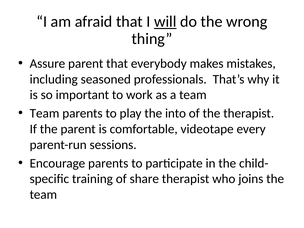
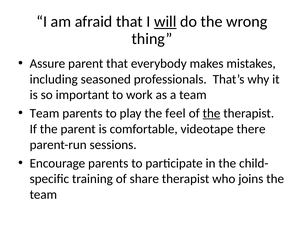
into: into -> feel (175, 113)
the underline: none -> present (212, 113)
every: every -> there (251, 129)
